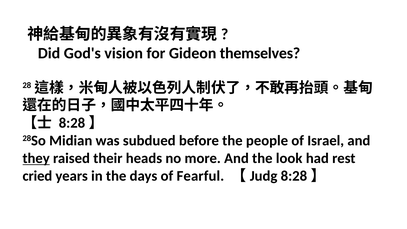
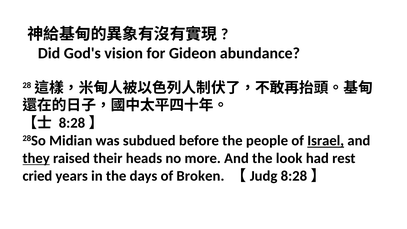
themselves: themselves -> abundance (260, 53)
Israel underline: none -> present (326, 141)
Fearful: Fearful -> Broken (200, 176)
